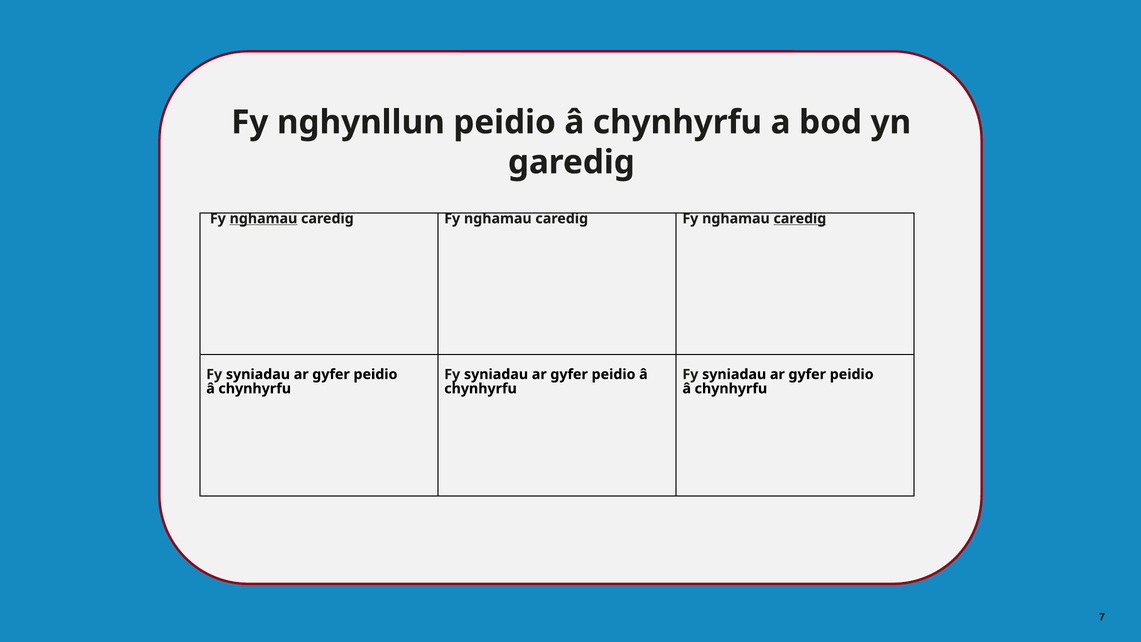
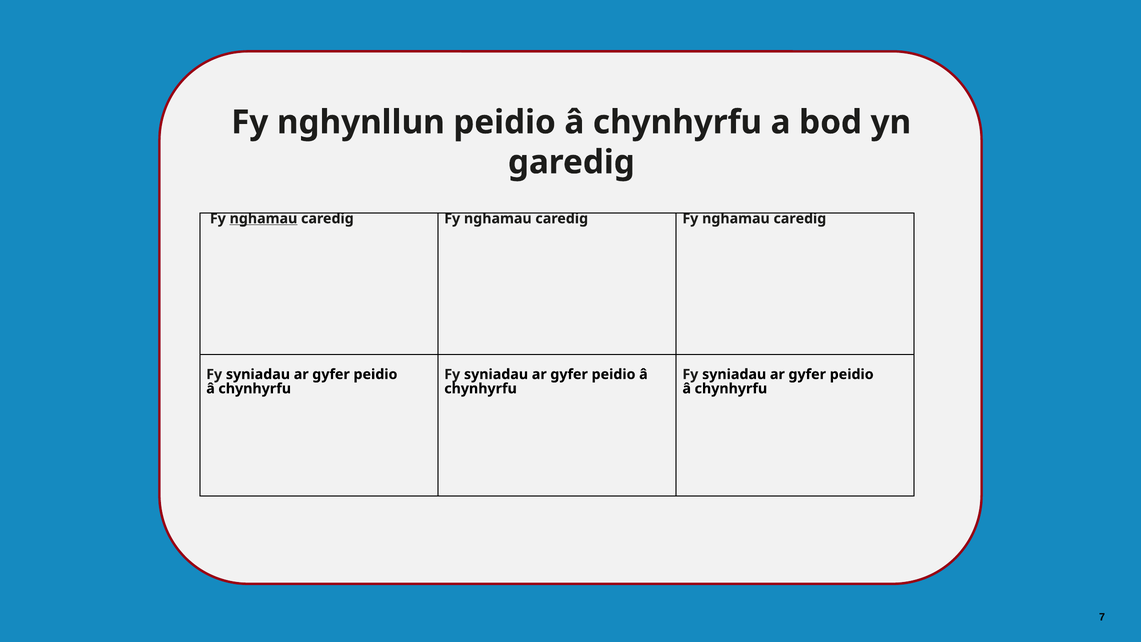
caredig underline: present -> none (800, 218)
